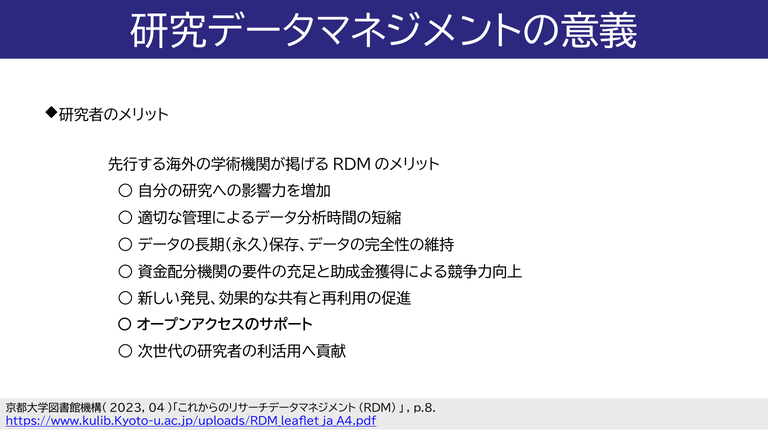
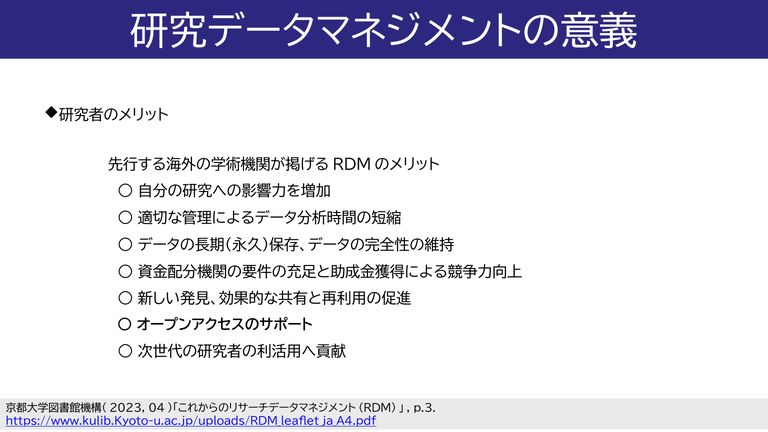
p.8: p.8 -> p.3 (425, 408)
